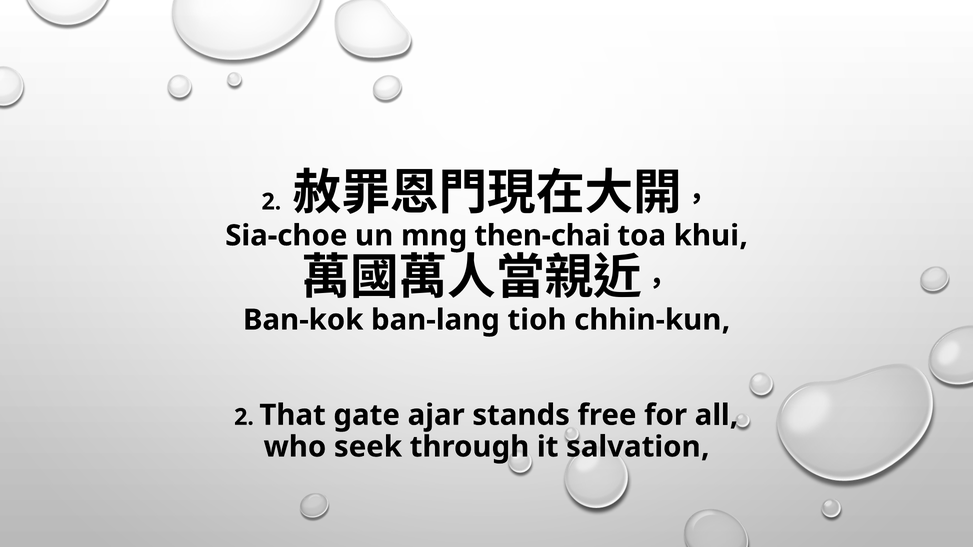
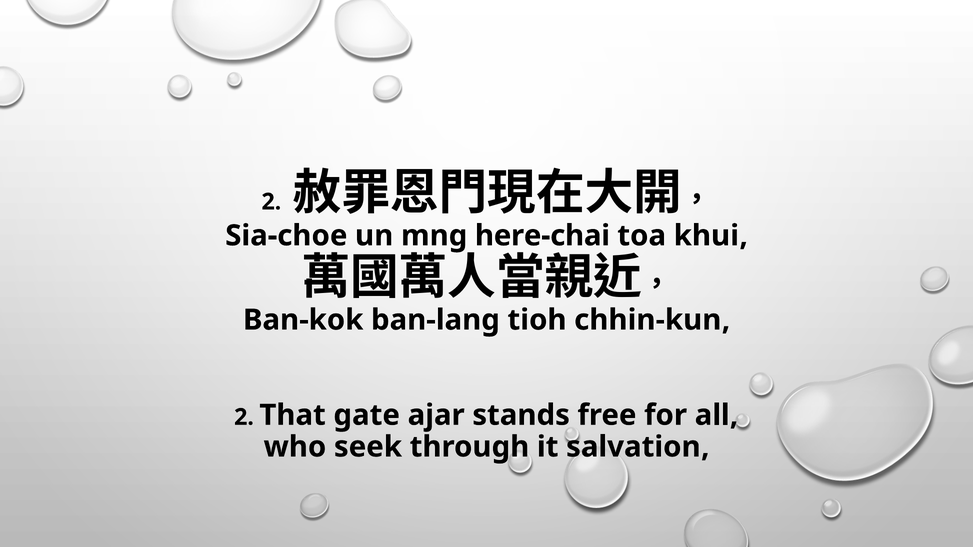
then-chai: then-chai -> here-chai (542, 236)
